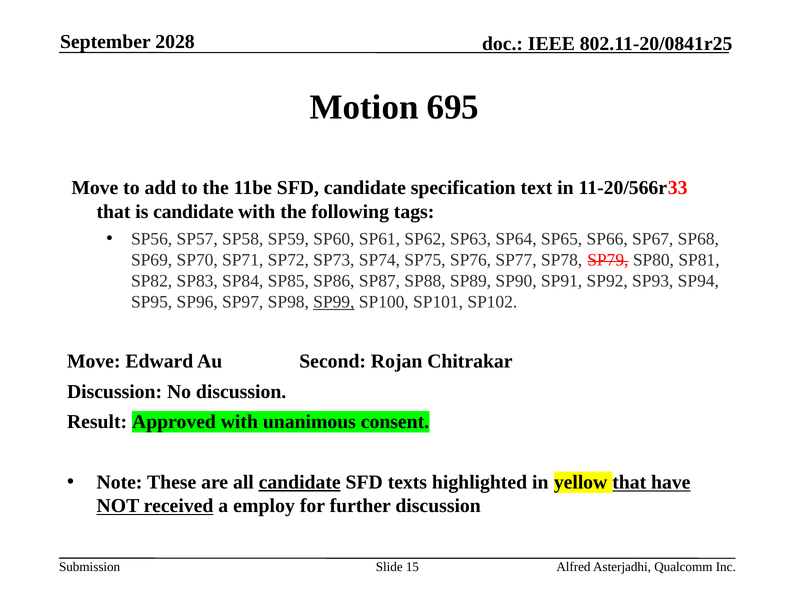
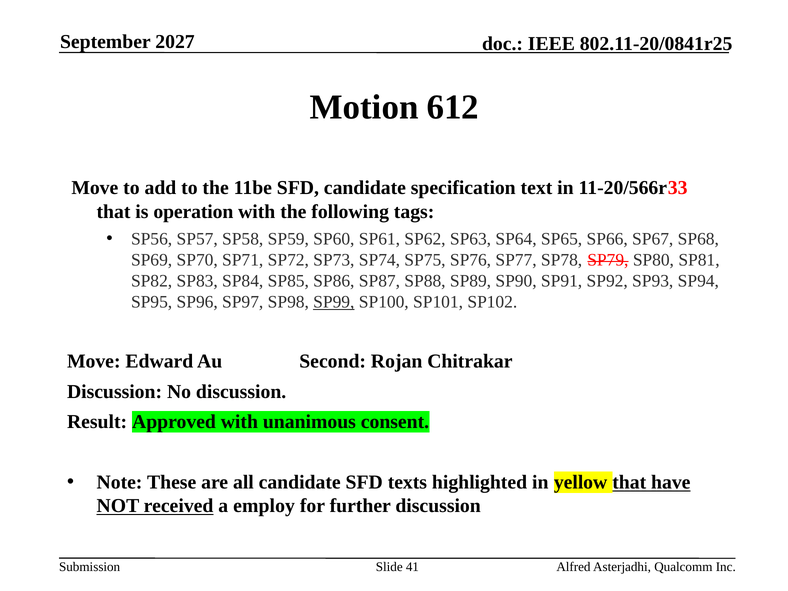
2028: 2028 -> 2027 (175, 42)
695: 695 -> 612 (453, 107)
is candidate: candidate -> operation (193, 212)
candidate underline: present -> none (300, 482)
15: 15 -> 41 (412, 567)
